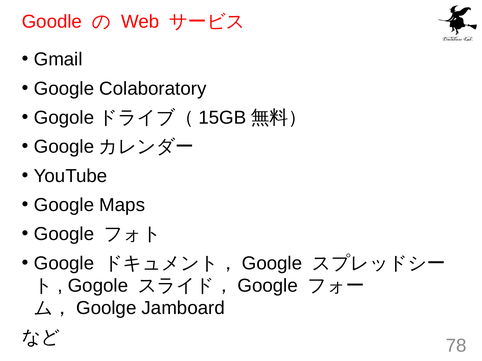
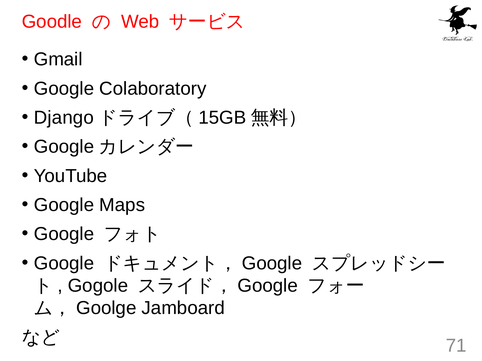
Gogole: Gogole -> Django (64, 118)
78: 78 -> 71 (456, 346)
